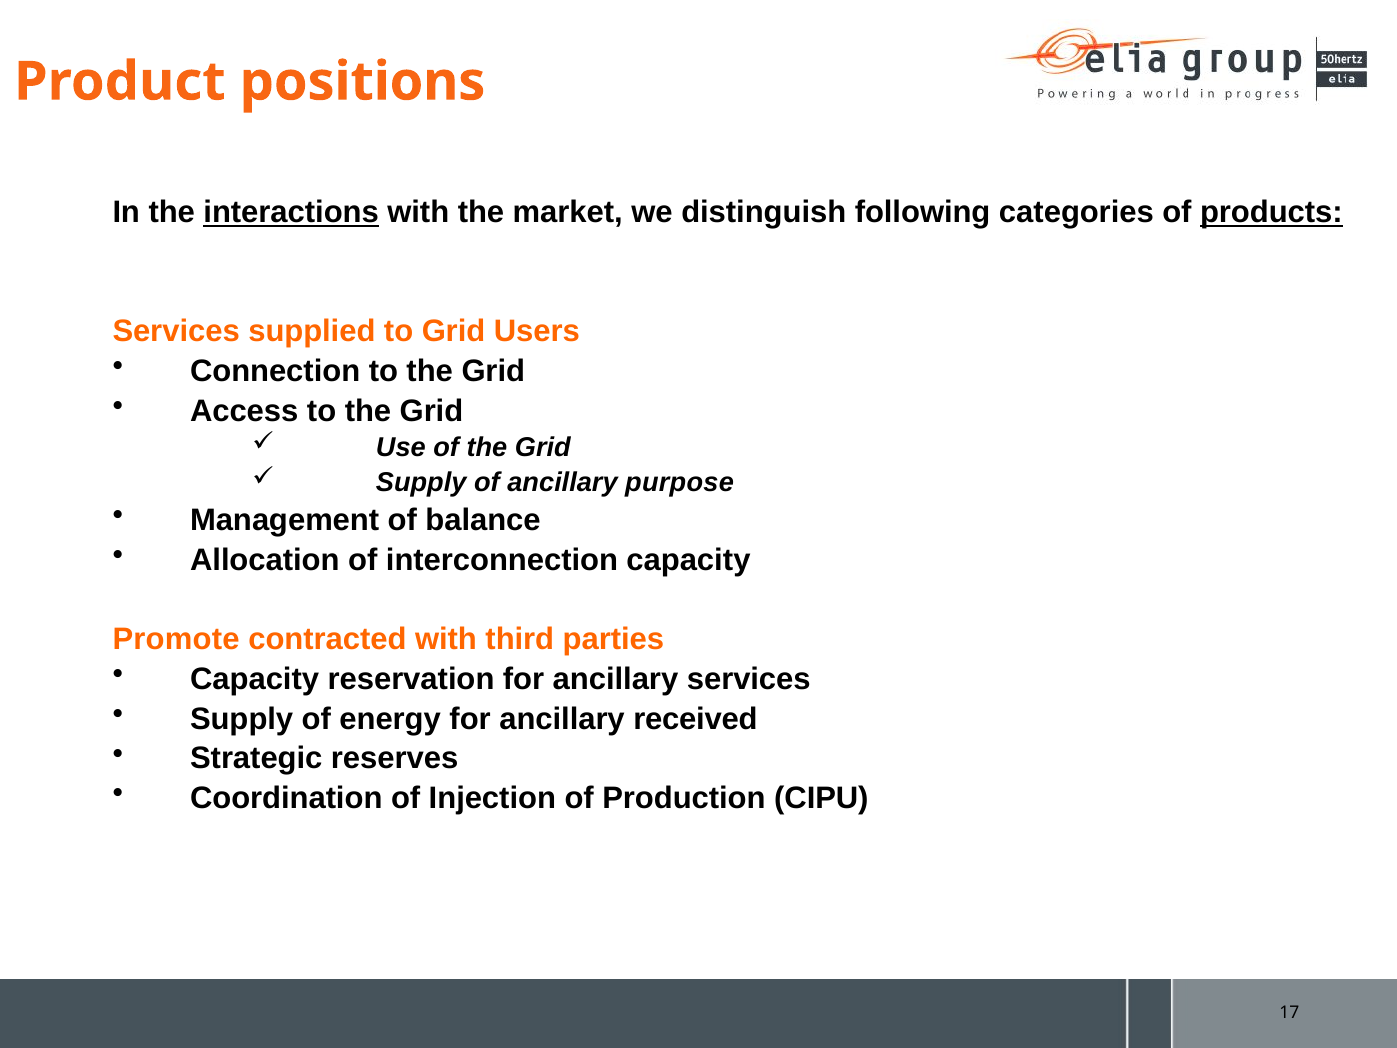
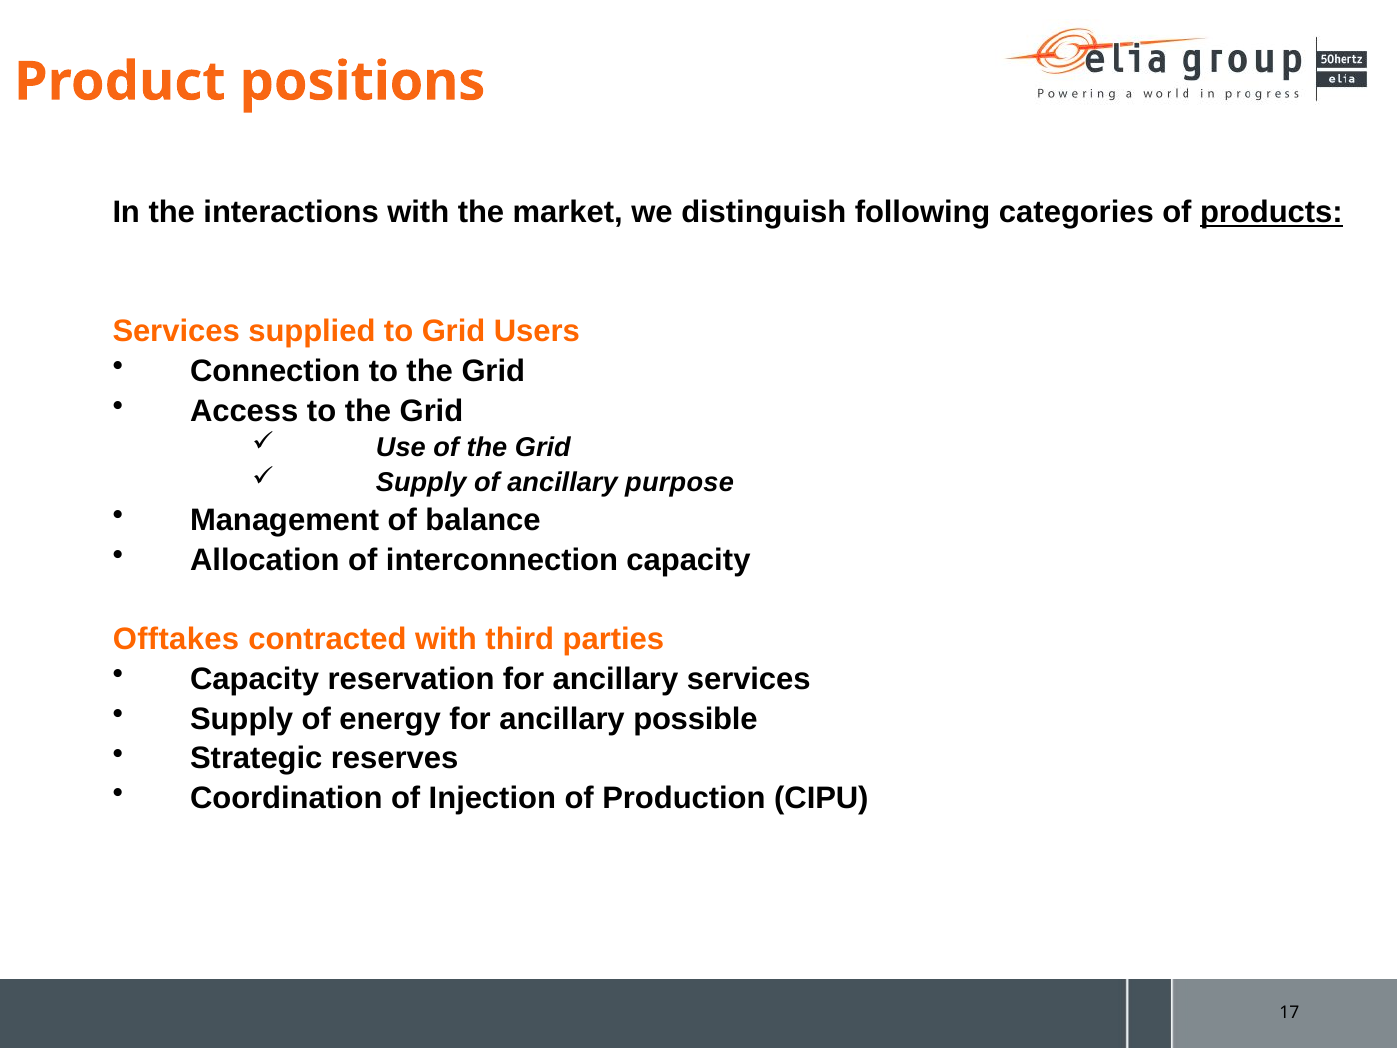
interactions underline: present -> none (291, 212)
Promote: Promote -> Offtakes (176, 639)
received: received -> possible (695, 719)
